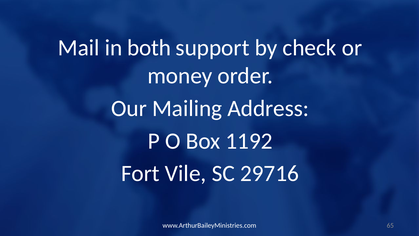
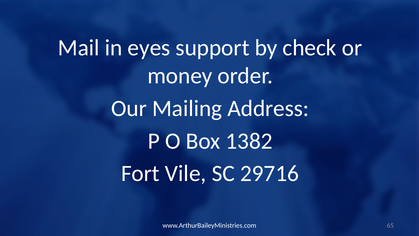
both: both -> eyes (149, 48)
1192: 1192 -> 1382 (249, 141)
